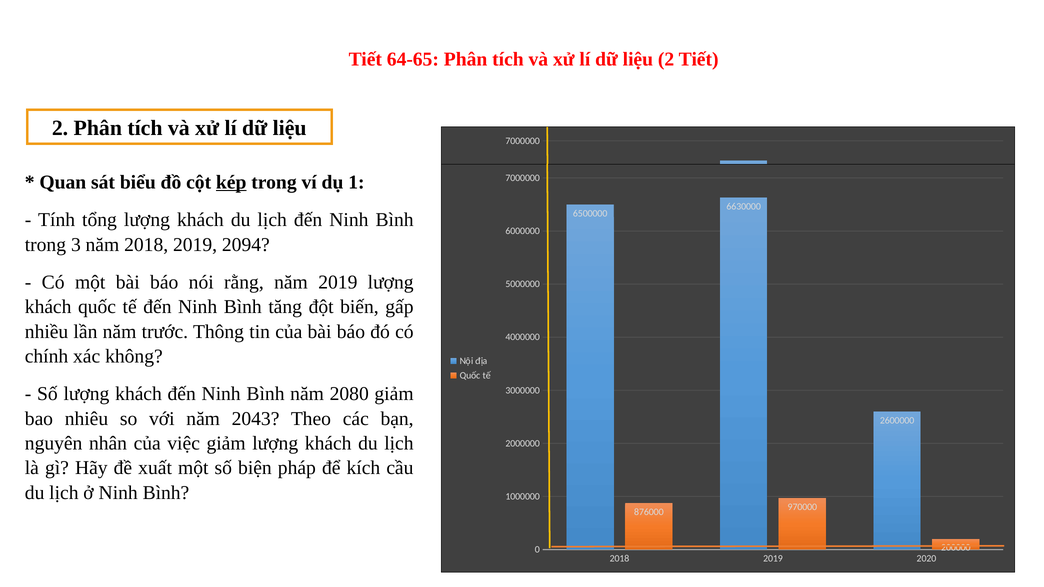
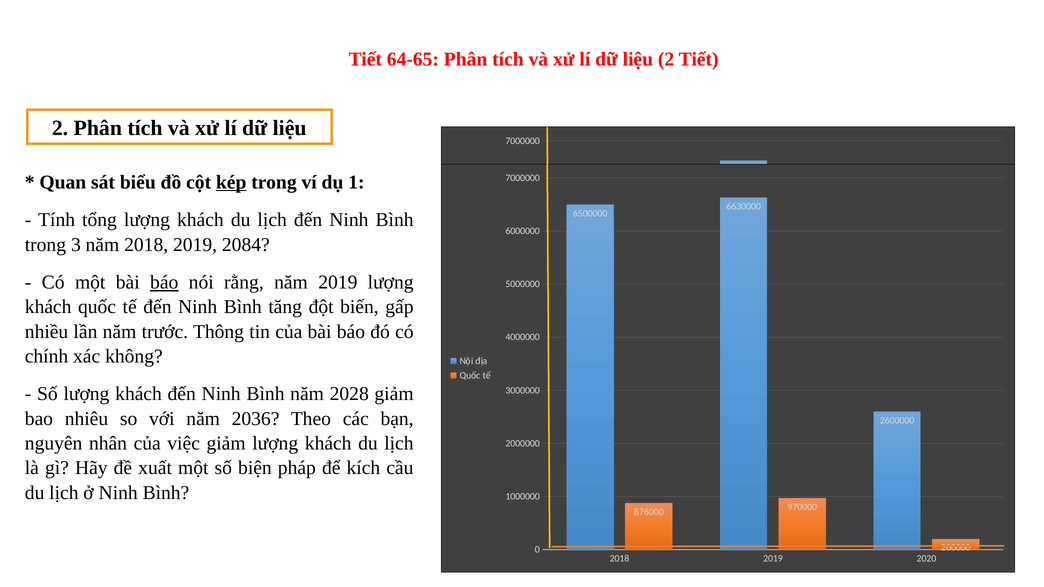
2094: 2094 -> 2084 (246, 245)
báo underline: none -> present (164, 282)
2080: 2080 -> 2028 (349, 394)
2043: 2043 -> 2036 (256, 419)
